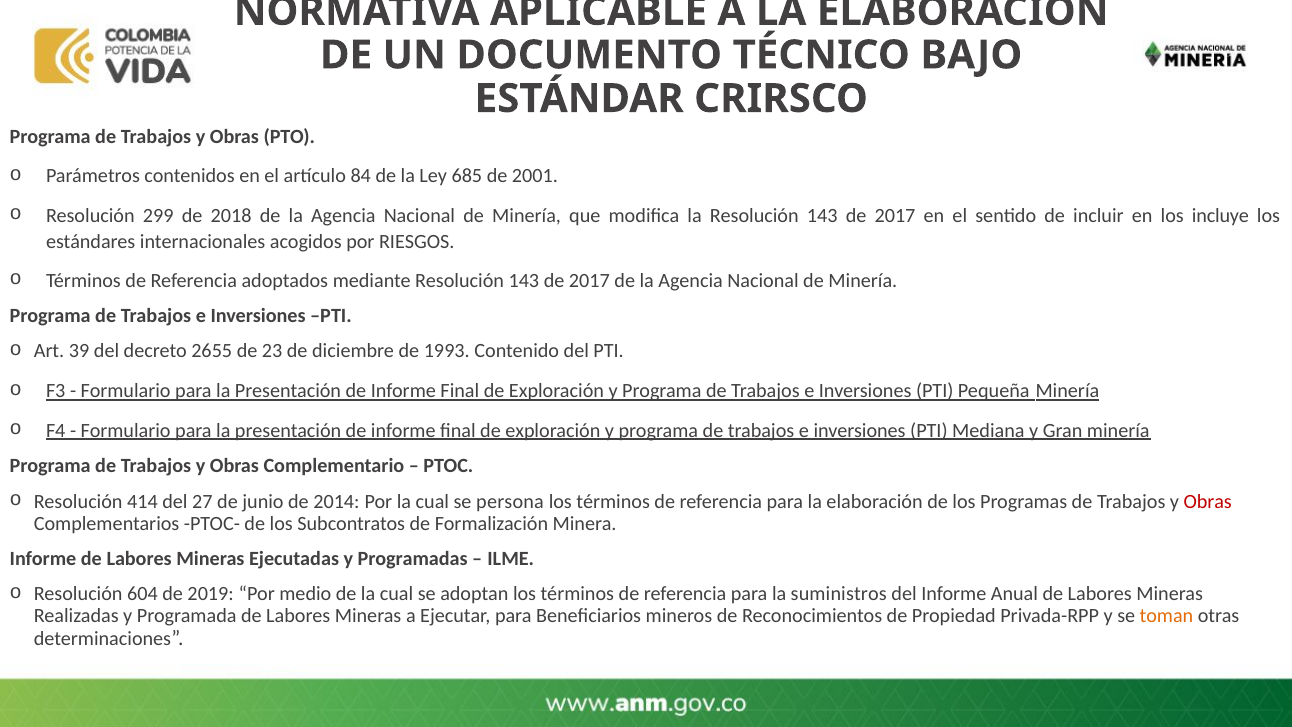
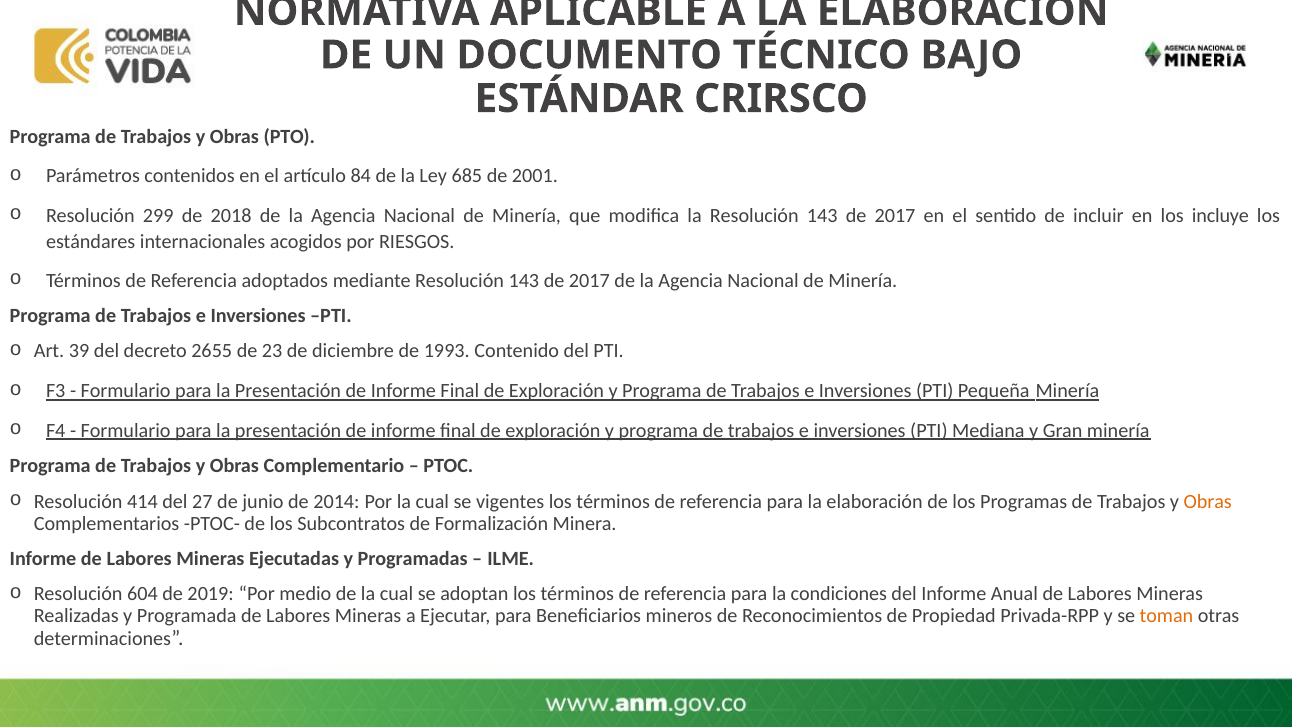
persona: persona -> vigentes (510, 501)
Obras colour: red -> orange (1208, 501)
suministros: suministros -> condiciones (839, 594)
